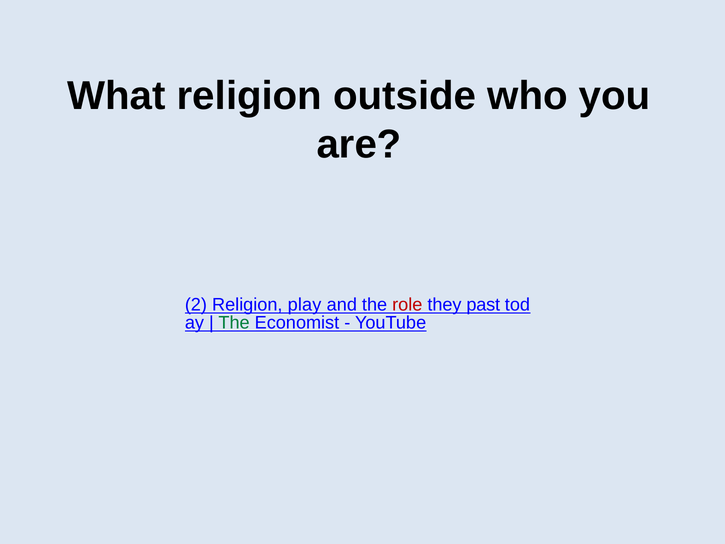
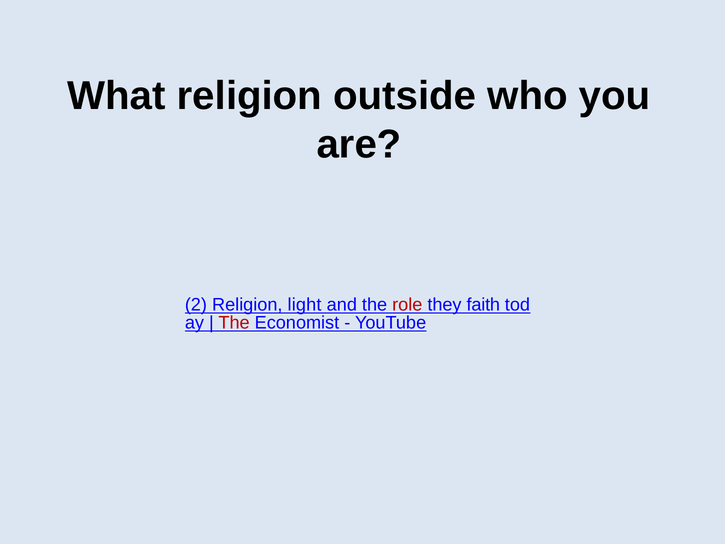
play: play -> light (305, 305)
past: past -> faith (483, 305)
The colour: green -> red (234, 323)
